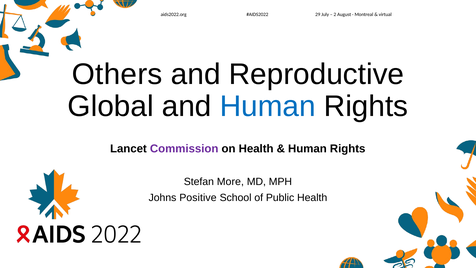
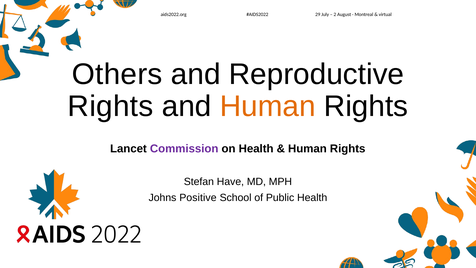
Global: Global -> Rights (111, 106)
Human colour: blue -> orange (268, 106)
More: More -> Have (230, 181)
